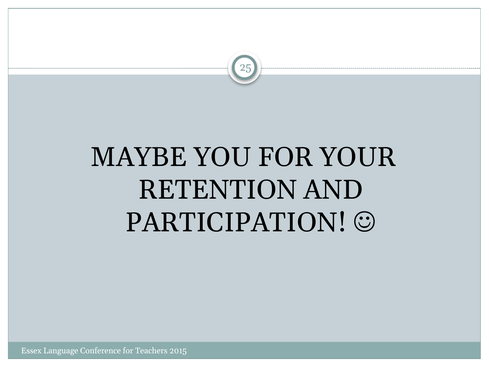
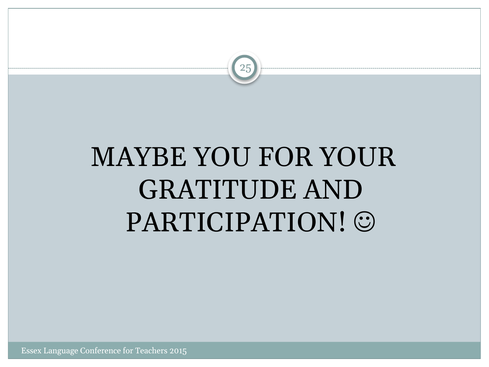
RETENTION: RETENTION -> GRATITUDE (218, 190)
